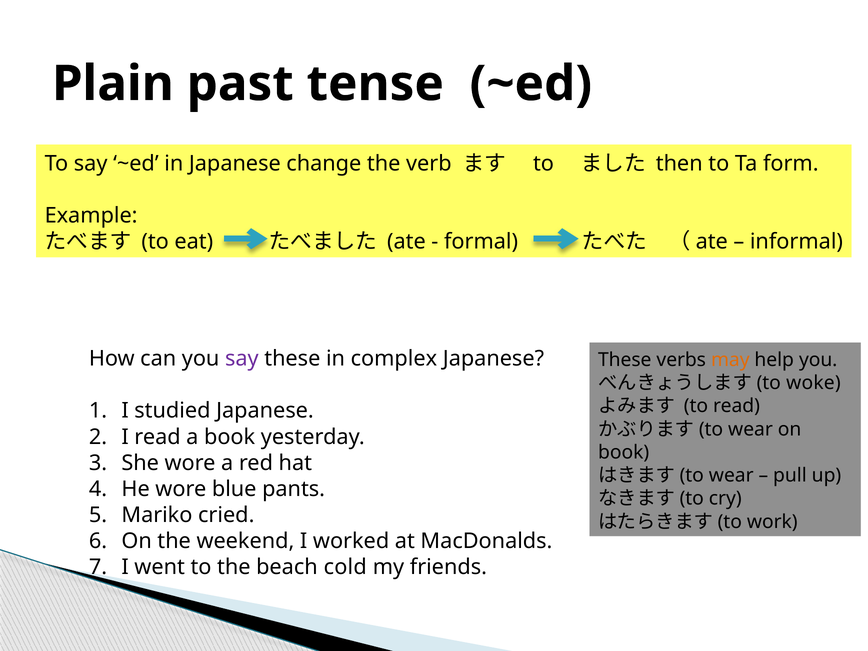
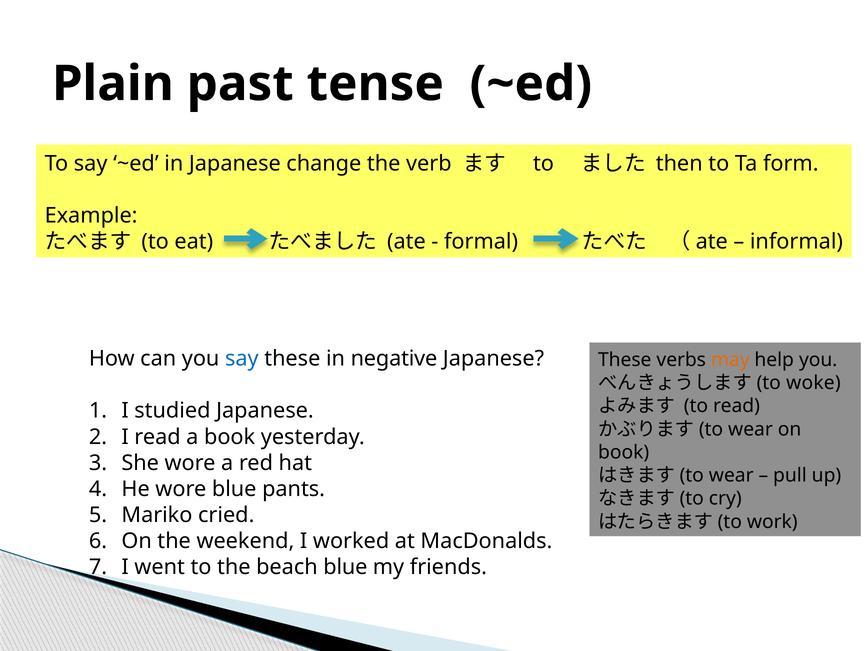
say colour: purple -> blue (242, 359)
complex: complex -> negative (394, 359)
beach cold: cold -> blue (345, 567)
